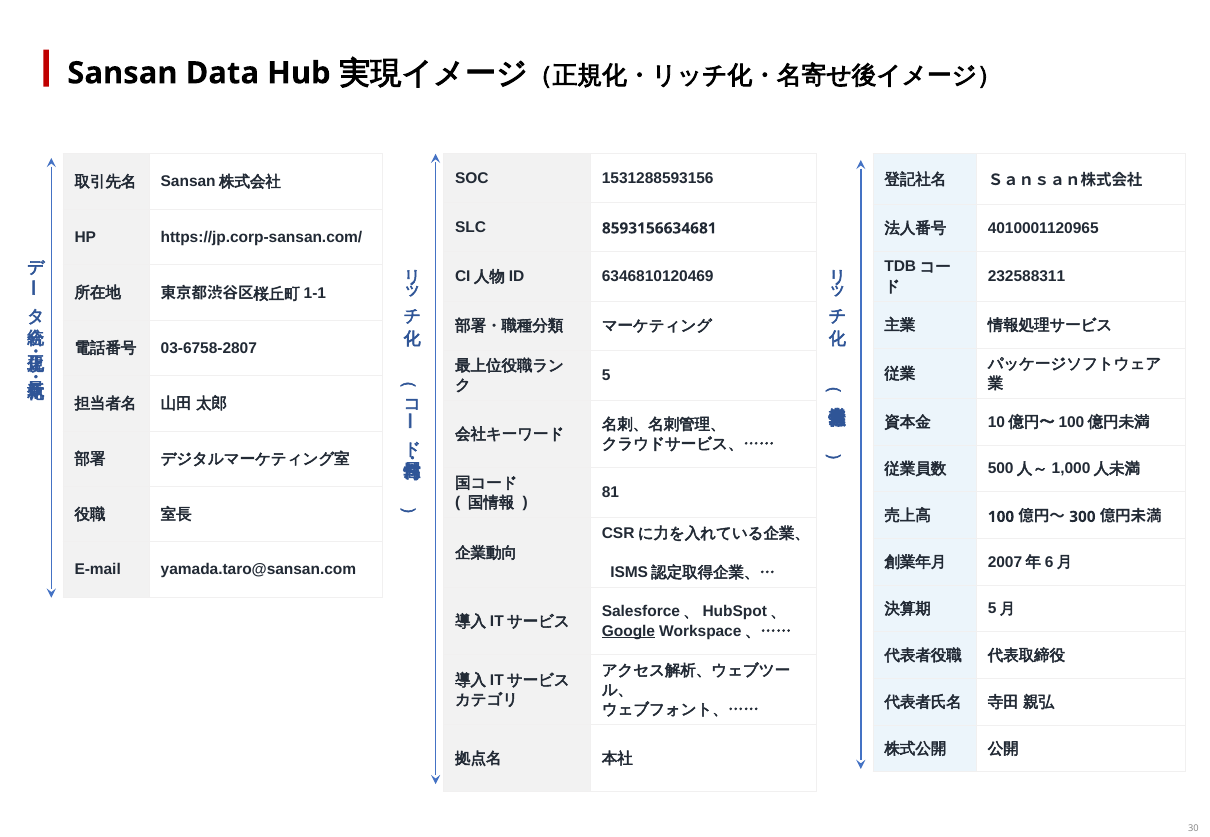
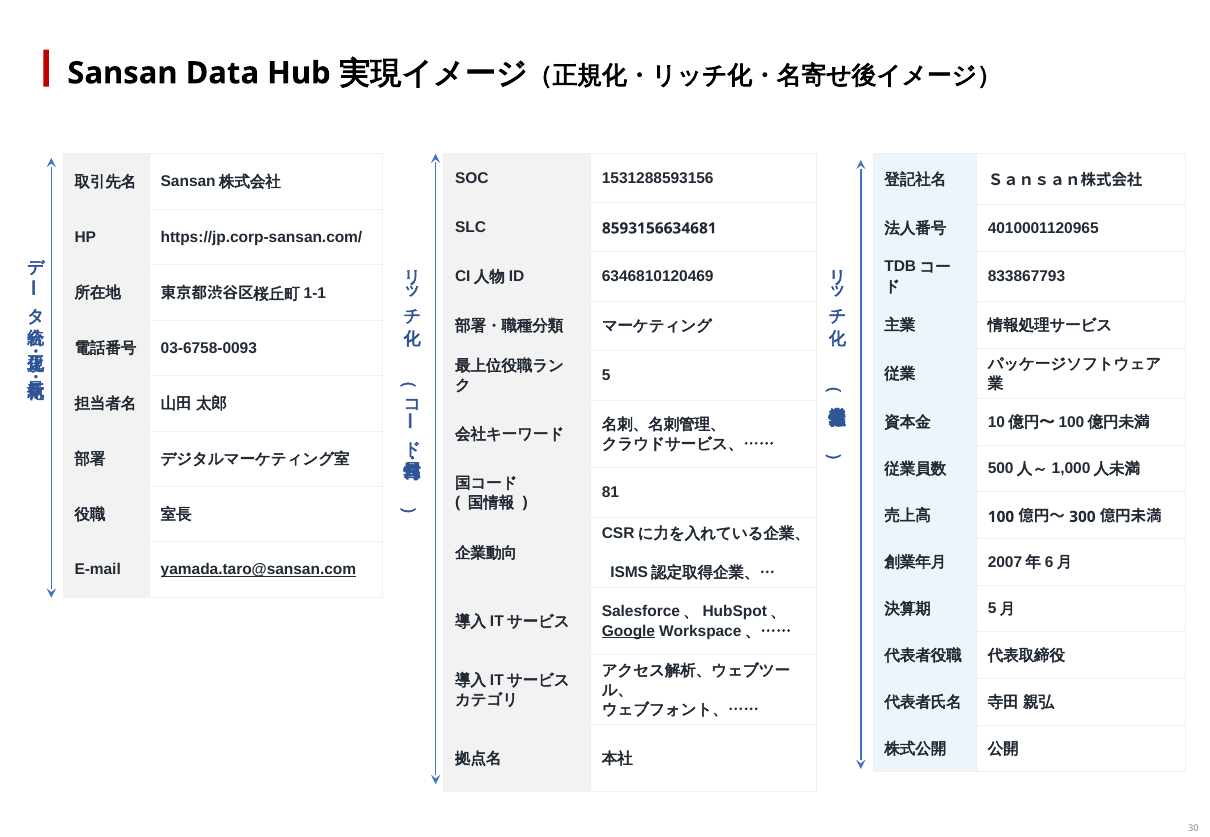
232588311: 232588311 -> 833867793 (1027, 277)
03-6758-2807: 03-6758-2807 -> 03-6758-0093 (209, 348)
yamada.taro@sansan.com underline: none -> present (258, 570)
